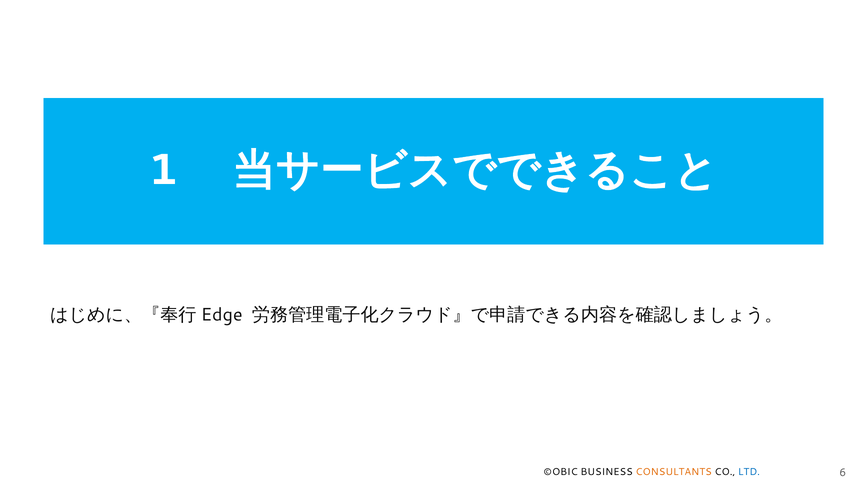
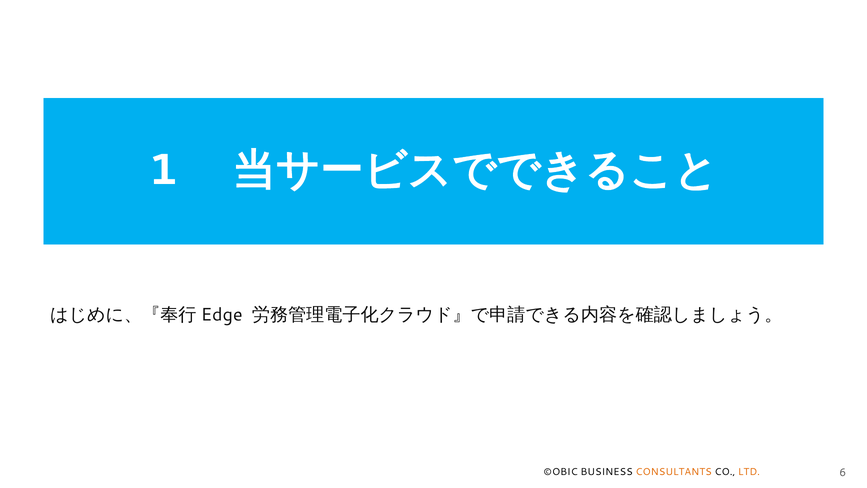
LTD colour: blue -> orange (749, 472)
